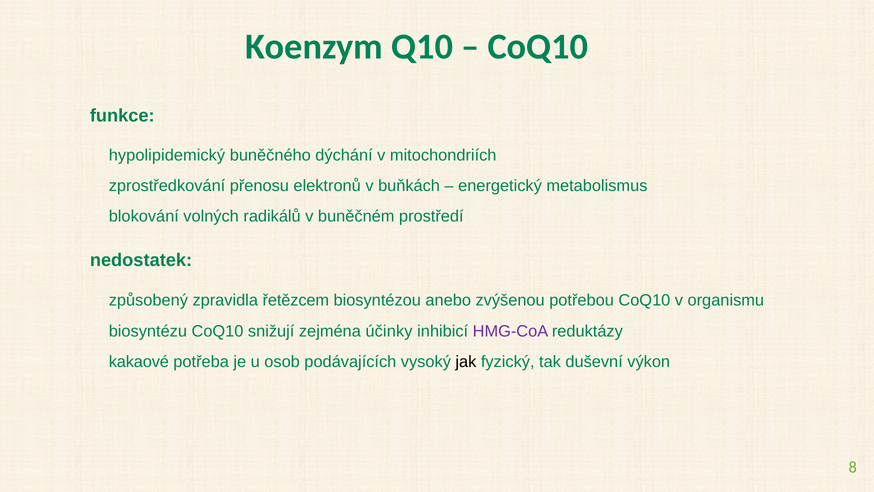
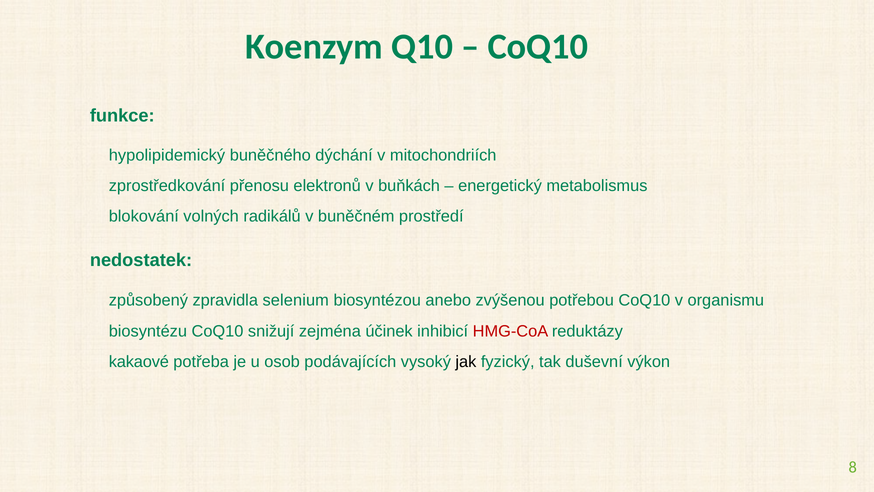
řetězcem: řetězcem -> selenium (296, 300)
účinky: účinky -> účinek (389, 331)
HMG-CoA colour: purple -> red (510, 331)
